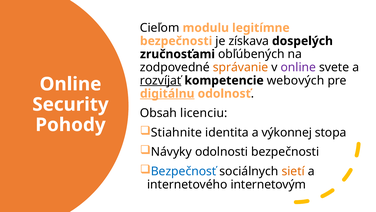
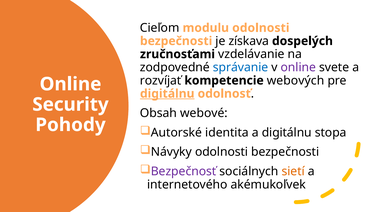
modulu legitímne: legitímne -> odolnosti (261, 28)
obľúbených: obľúbených -> vzdelávanie (251, 54)
správanie colour: orange -> blue (241, 67)
rozvíjať underline: present -> none (161, 80)
licenciu: licenciu -> webové (204, 113)
Stiahnite: Stiahnite -> Autorské (176, 132)
a výkonnej: výkonnej -> digitálnu (287, 132)
Bezpečnosť colour: blue -> purple (184, 171)
internetovým: internetovým -> akémukoľvek (268, 184)
